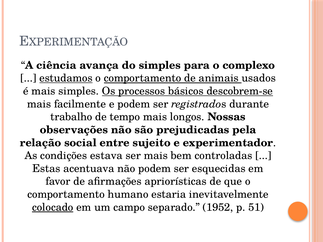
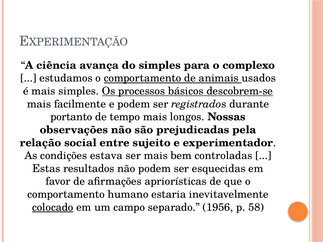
estudamos underline: present -> none (66, 78)
trabalho: trabalho -> portanto (71, 117)
acentuava: acentuava -> resultados (89, 169)
1952: 1952 -> 1956 (218, 207)
51: 51 -> 58 (256, 207)
